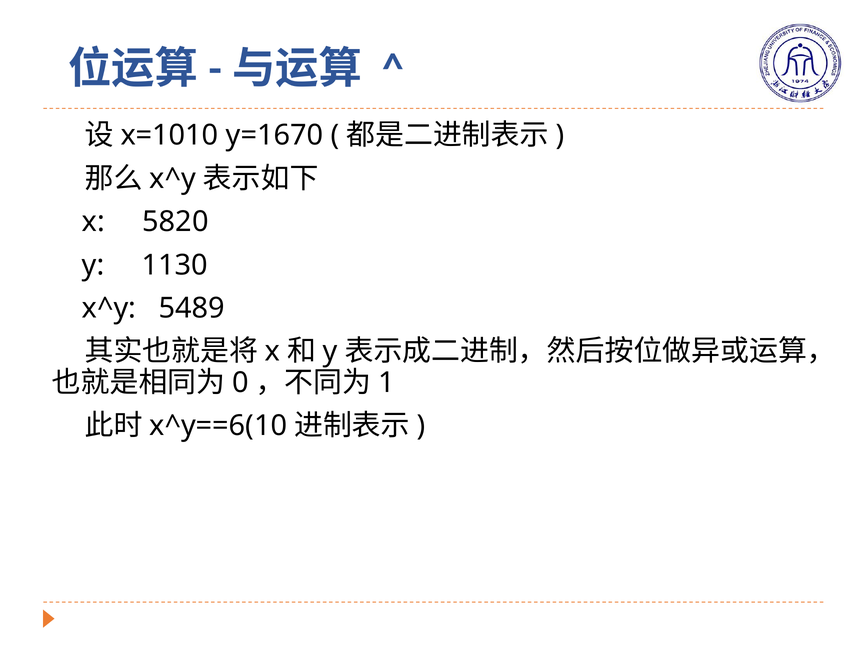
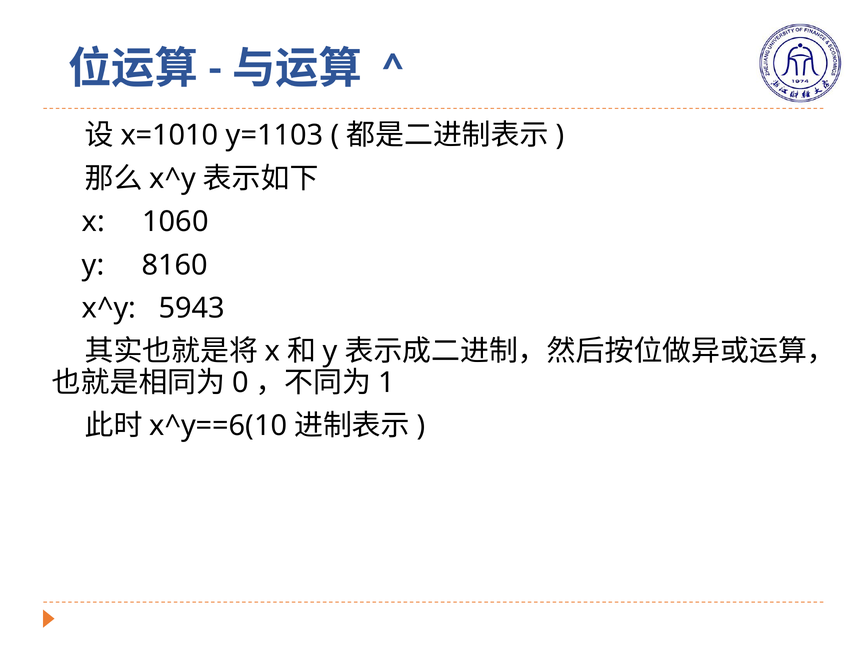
y=1670: y=1670 -> y=1103 (274, 135)
5820: 5820 -> 1060 (176, 222)
1130: 1130 -> 8160 (175, 265)
5489: 5489 -> 5943 (192, 308)
